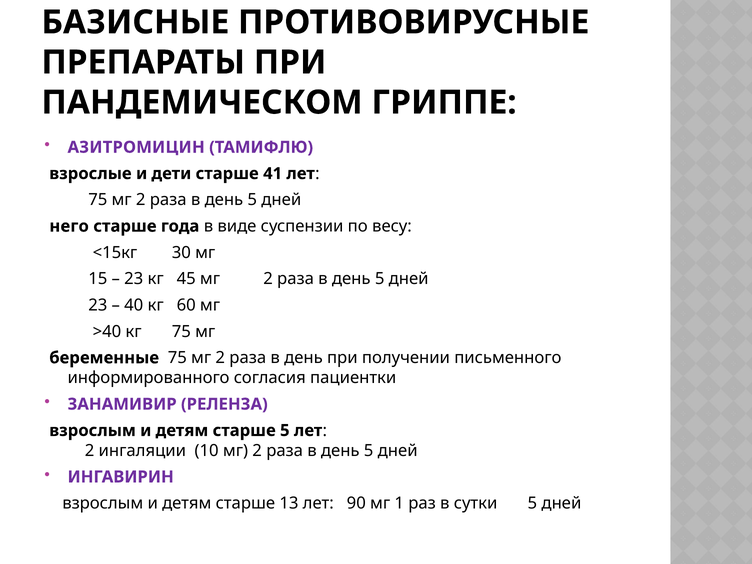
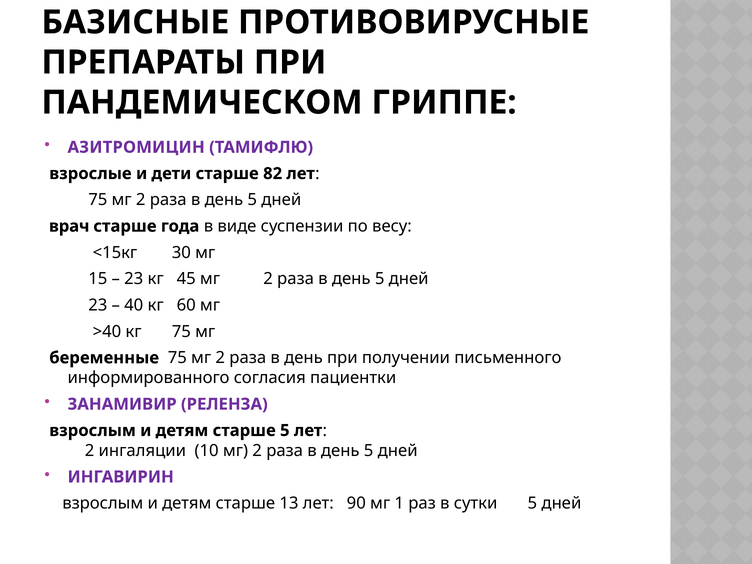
41: 41 -> 82 (273, 174)
него: него -> врач (69, 226)
